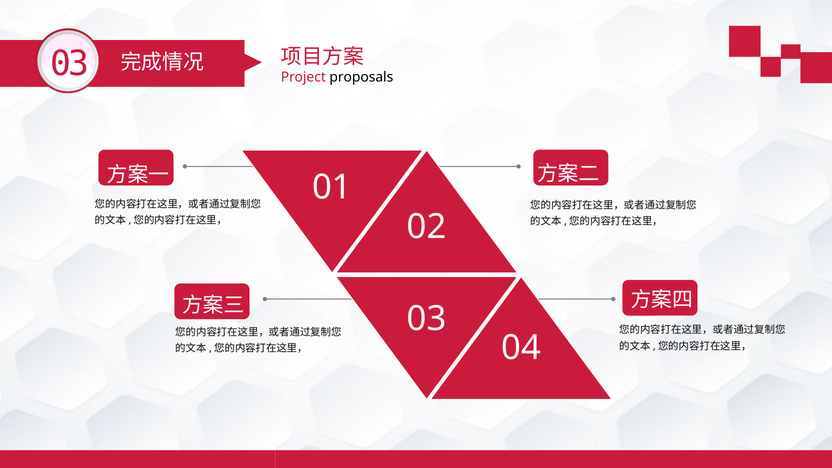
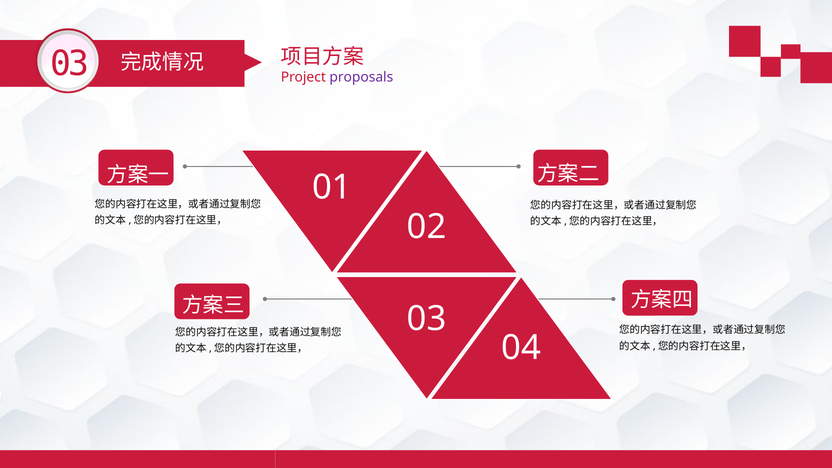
proposals colour: black -> purple (361, 77)
